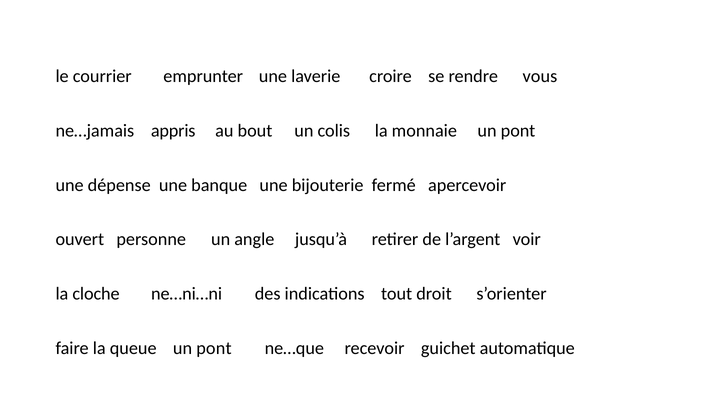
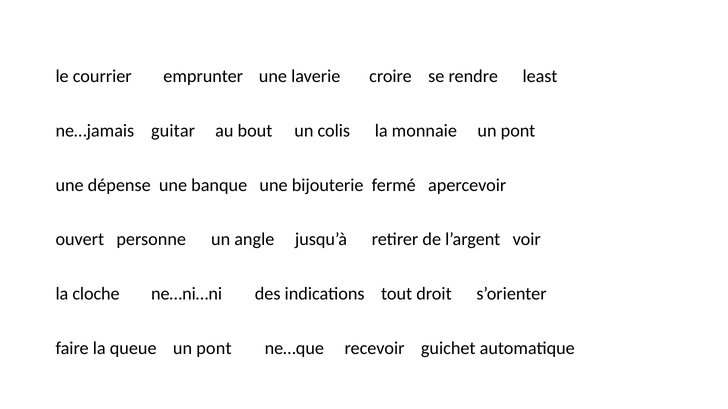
vous: vous -> least (540, 76)
appris: appris -> guitar (173, 131)
